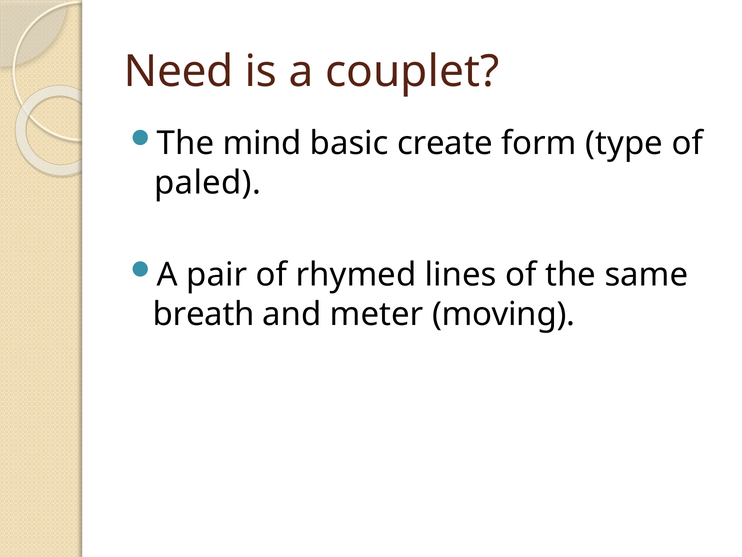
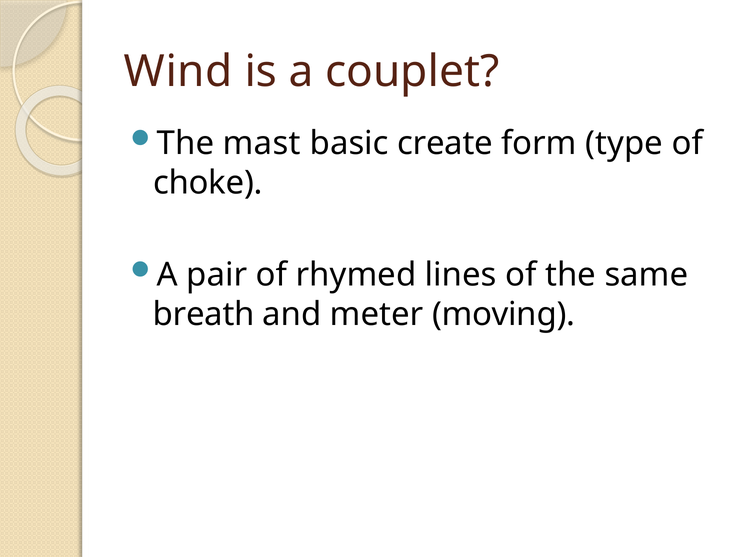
Need: Need -> Wind (178, 72)
mind: mind -> mast (262, 143)
paled: paled -> choke (208, 183)
